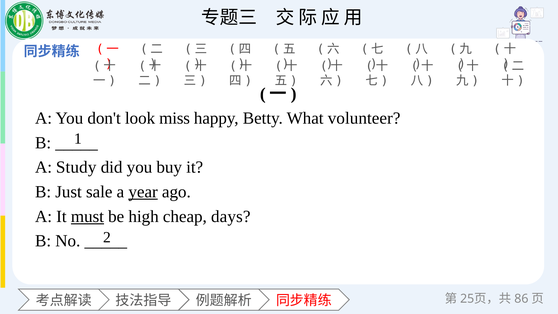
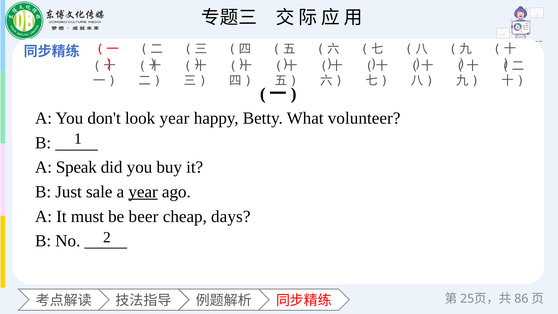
look miss: miss -> year (174, 118)
Study: Study -> Speak (76, 167)
must underline: present -> none (87, 216)
high: high -> beer (143, 216)
